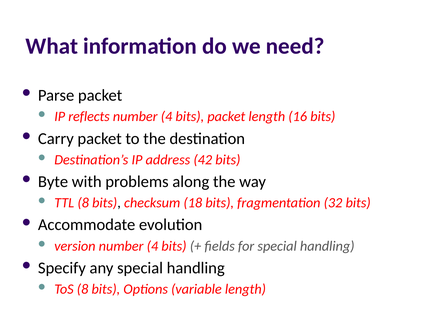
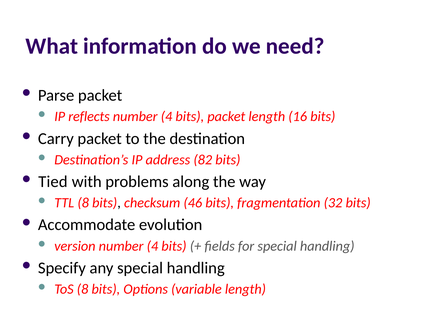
42: 42 -> 82 (203, 159)
Byte: Byte -> Tied (53, 181)
18: 18 -> 46 (193, 203)
